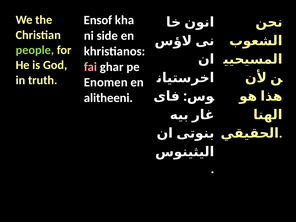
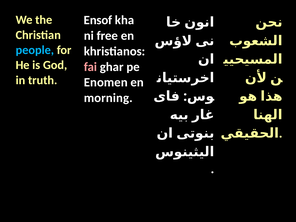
side: side -> free (107, 36)
people colour: light green -> light blue (35, 50)
alitheeni: alitheeni -> morning (108, 98)
